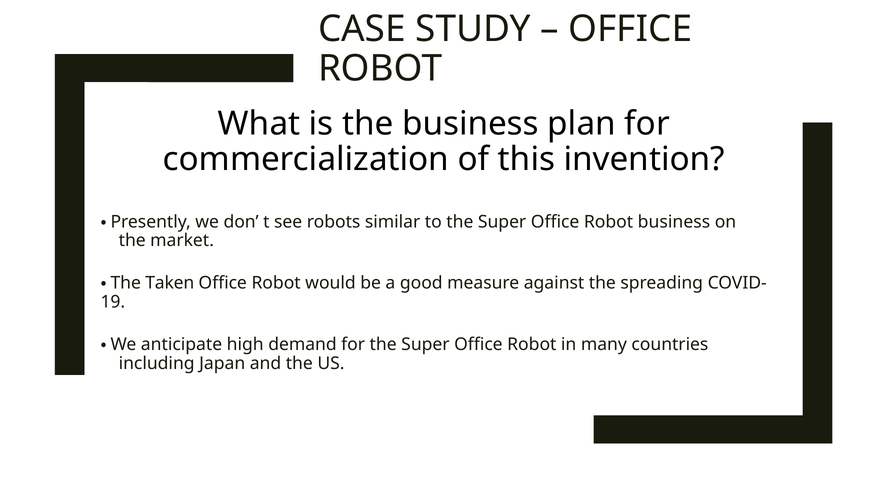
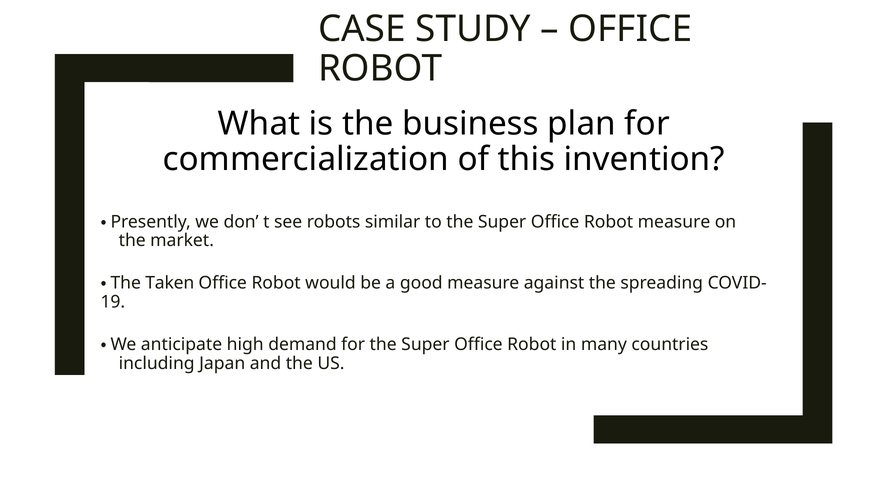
Robot business: business -> measure (674, 222)
